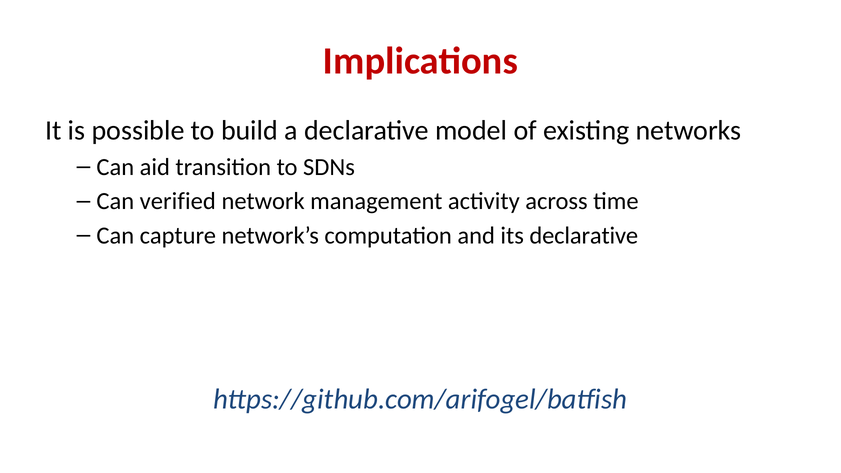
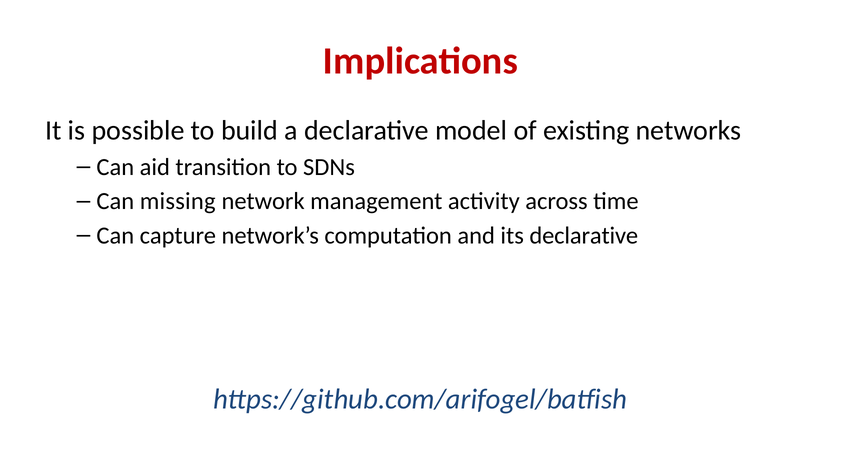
verified: verified -> missing (178, 201)
